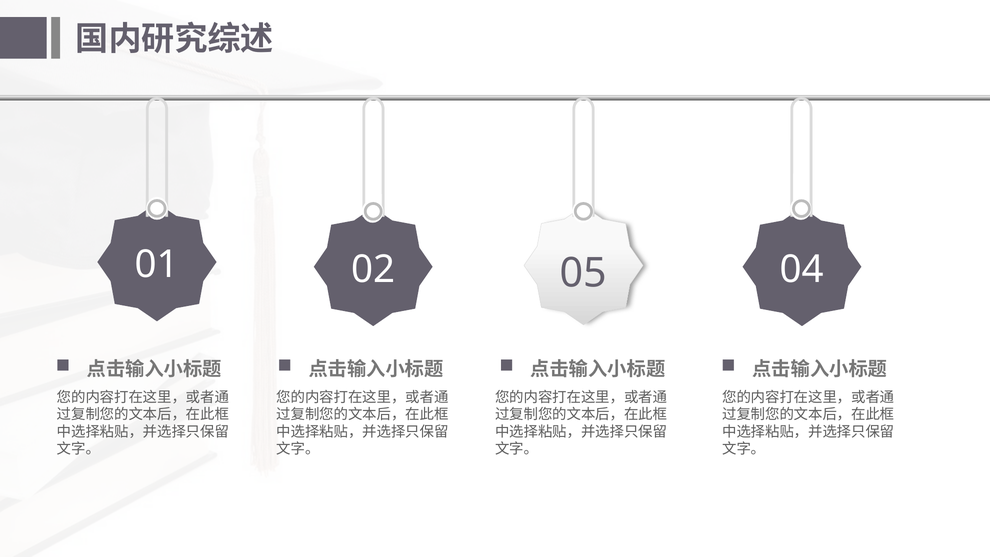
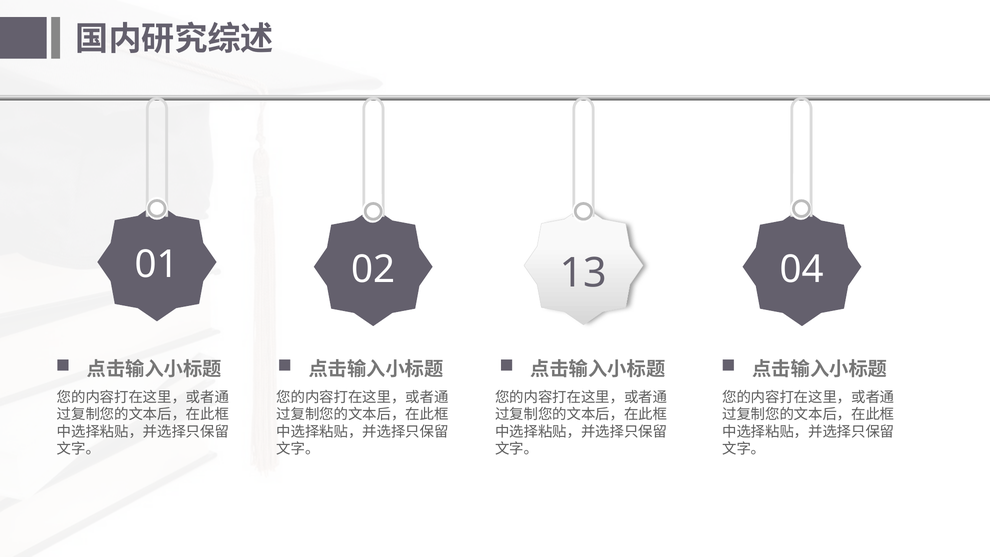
05: 05 -> 13 (583, 273)
